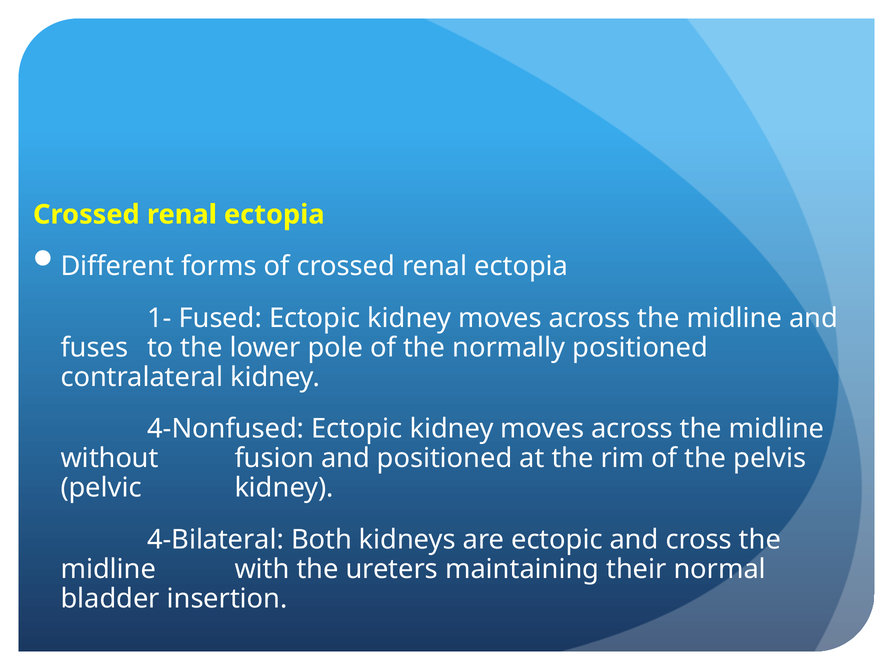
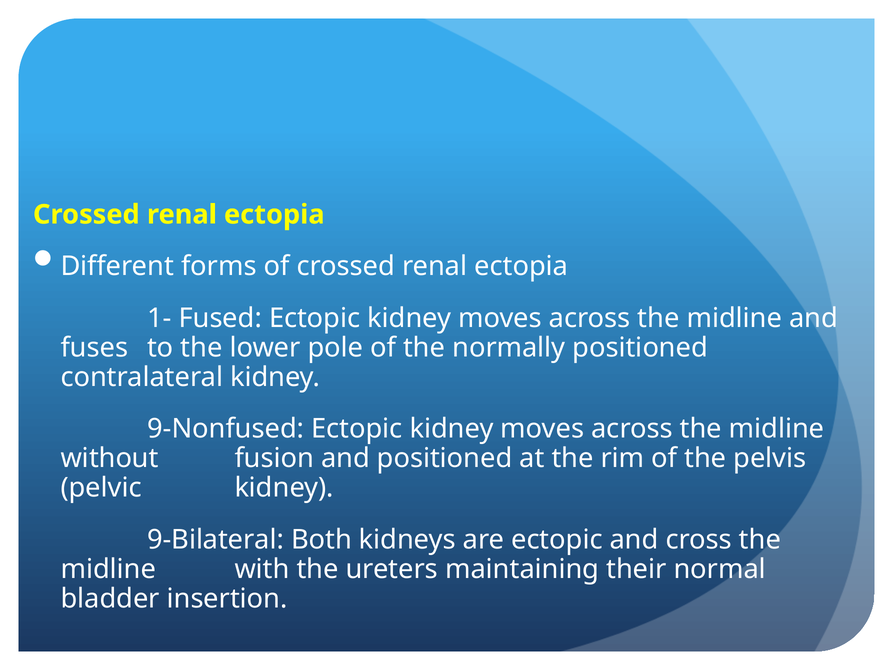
4-Nonfused: 4-Nonfused -> 9-Nonfused (226, 429)
4-Bilateral: 4-Bilateral -> 9-Bilateral (216, 539)
